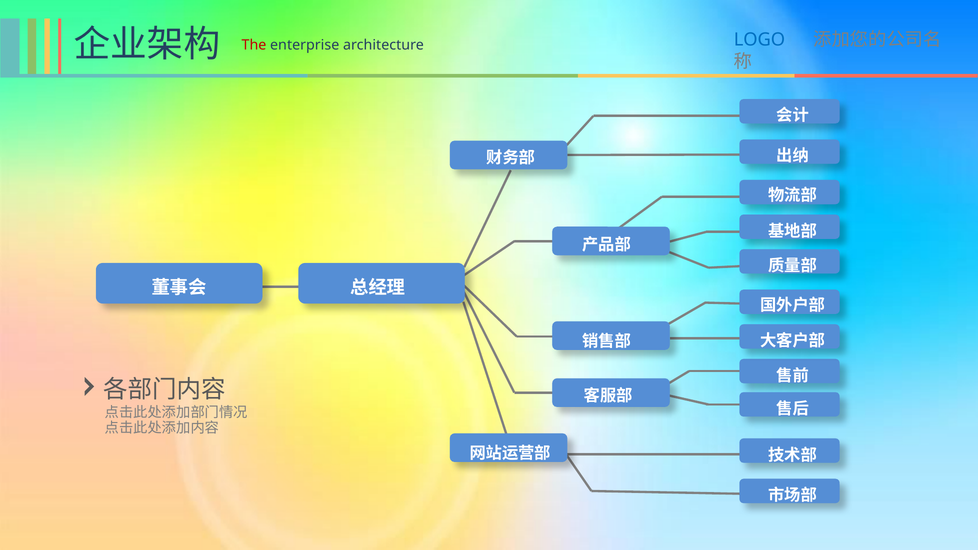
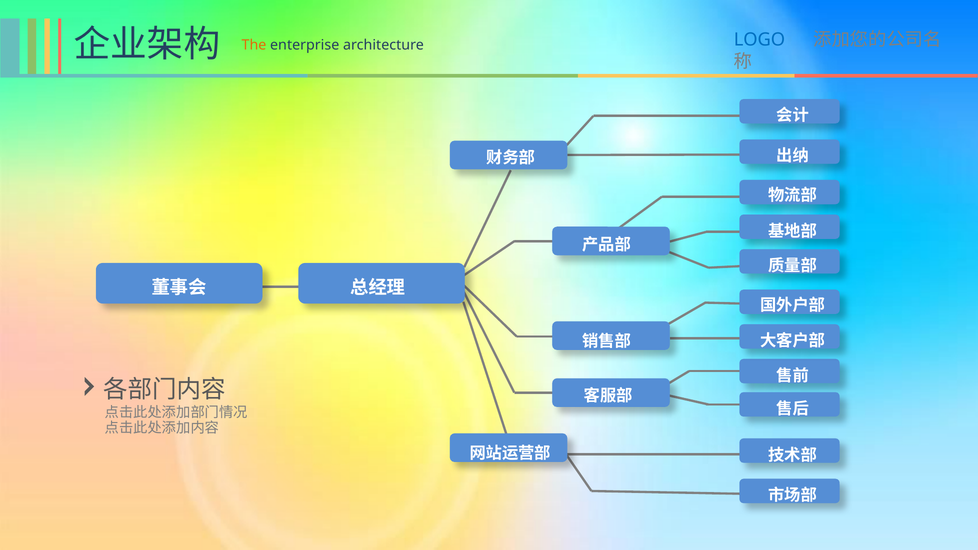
The colour: red -> orange (254, 45)
